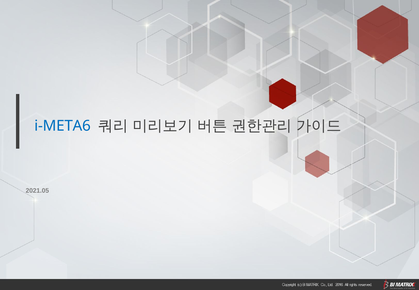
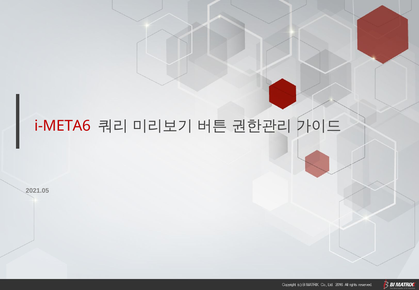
i-META6 colour: blue -> red (63, 126)
